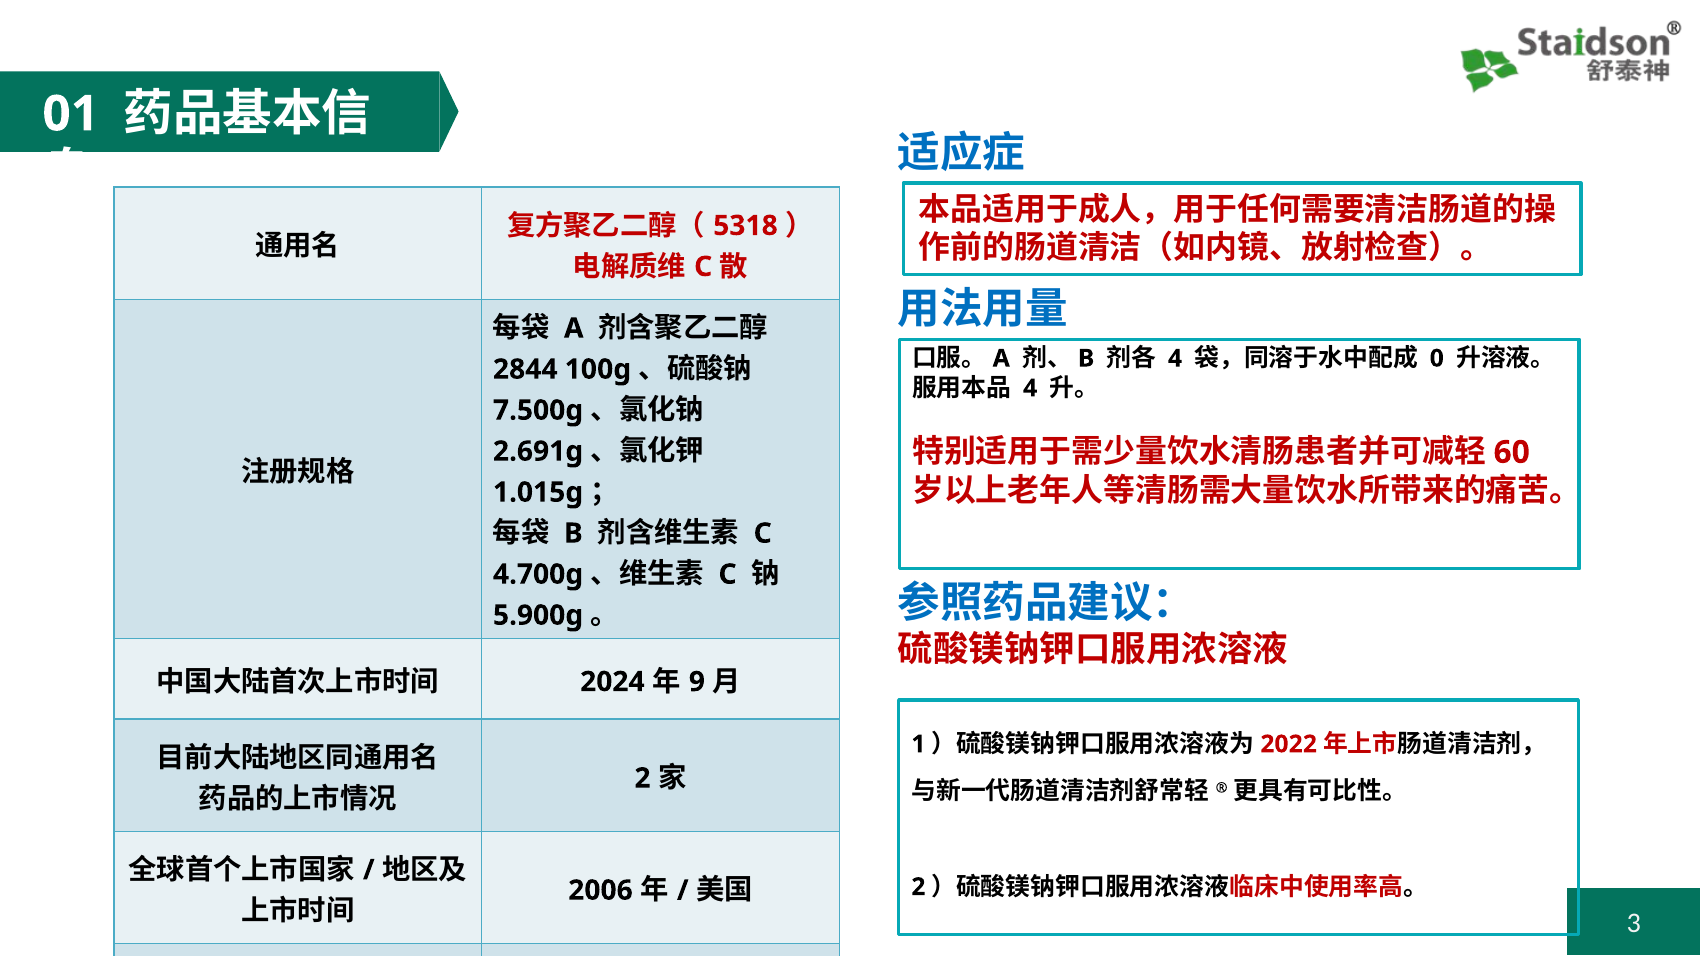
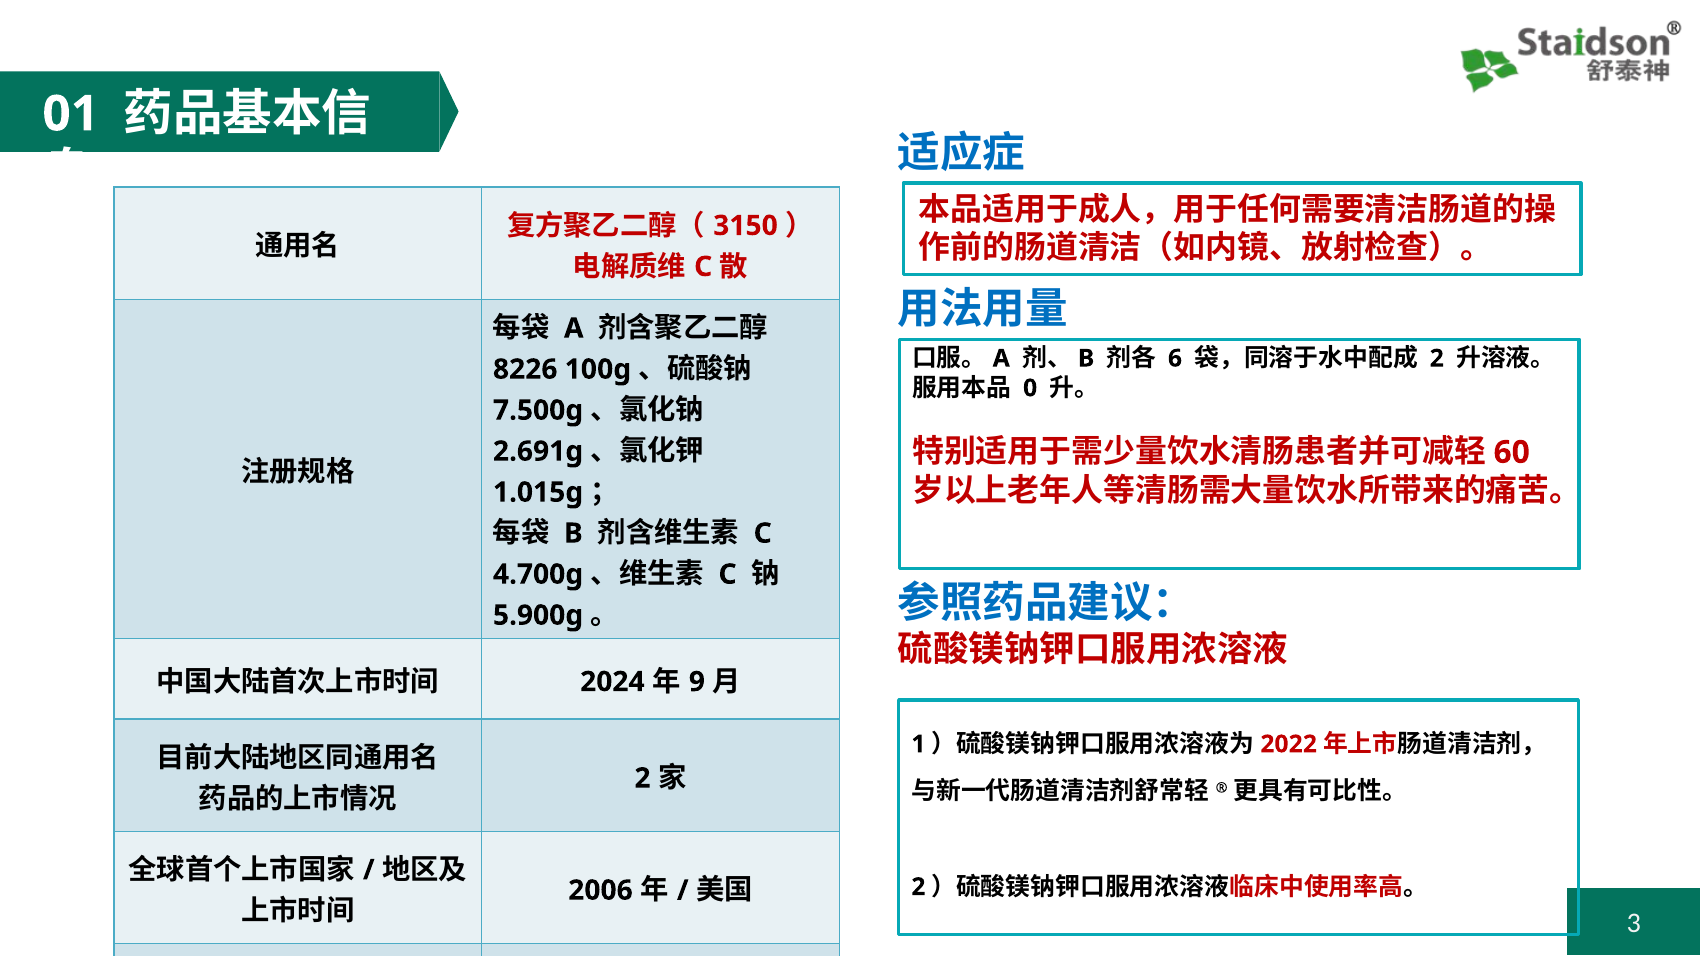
5318: 5318 -> 3150 (746, 226)
4: 4 -> 6 (1175, 358)
0: 0 -> 2 (1437, 358)
2844: 2844 -> 8226 (525, 369)
4: 4 -> 0 (1030, 388)
